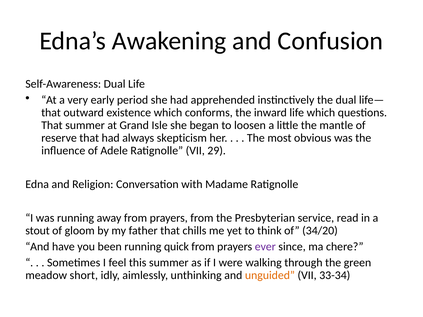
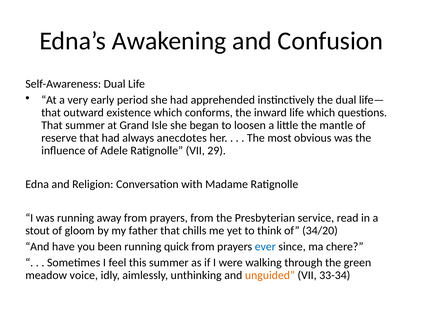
skepticism: skepticism -> anecdotes (182, 138)
ever colour: purple -> blue (265, 247)
short: short -> voice (84, 275)
